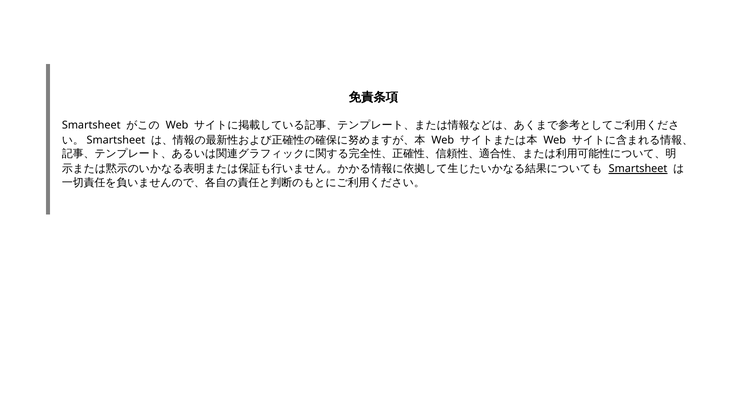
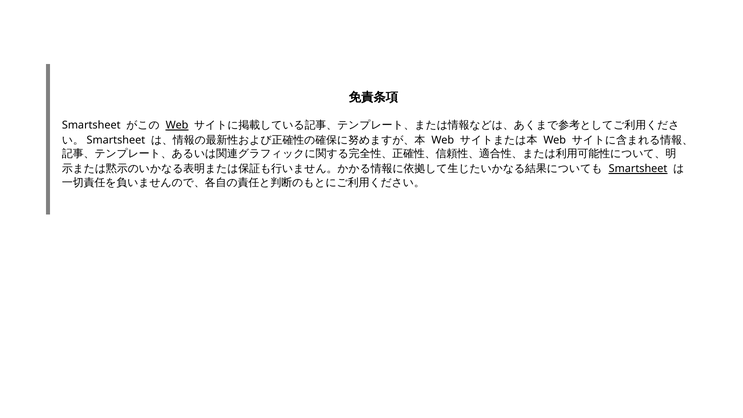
Web underline: none -> present (177, 125)
